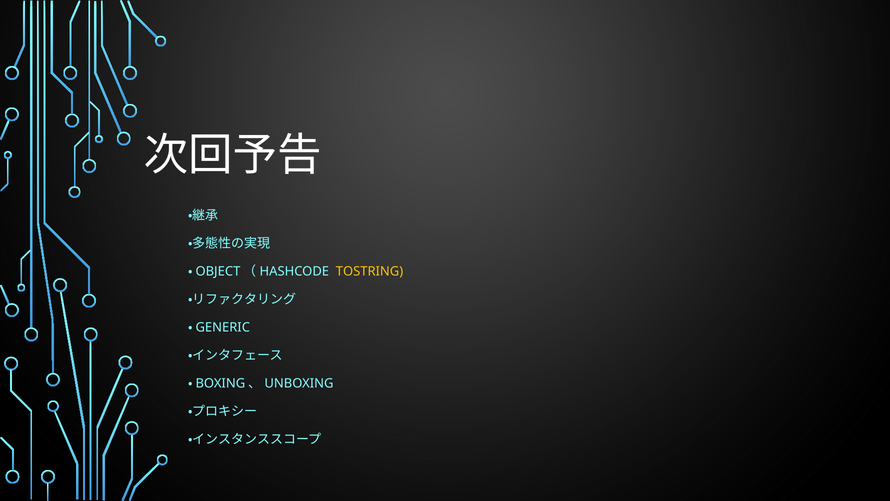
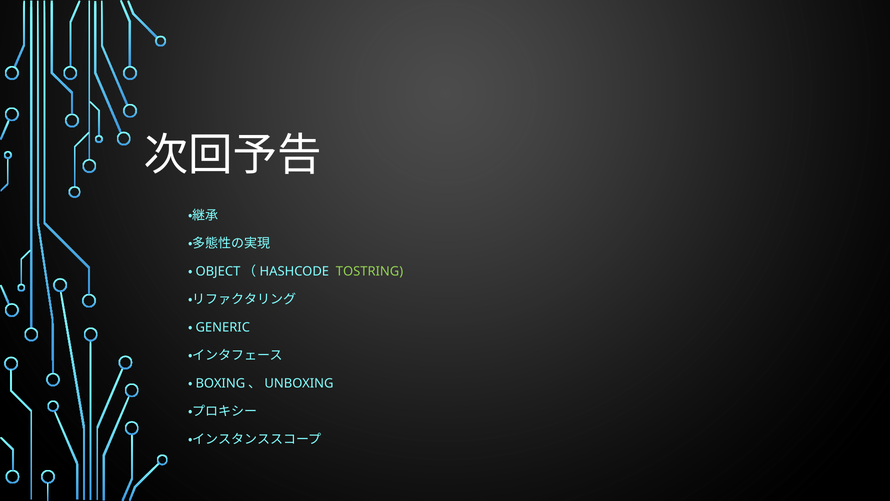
TOSTRING colour: yellow -> light green (370, 271)
